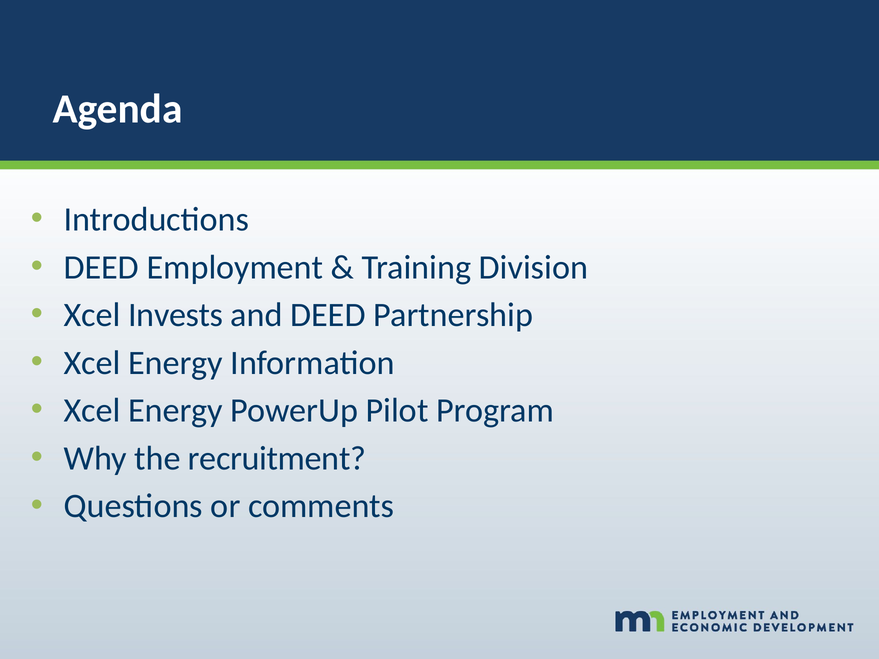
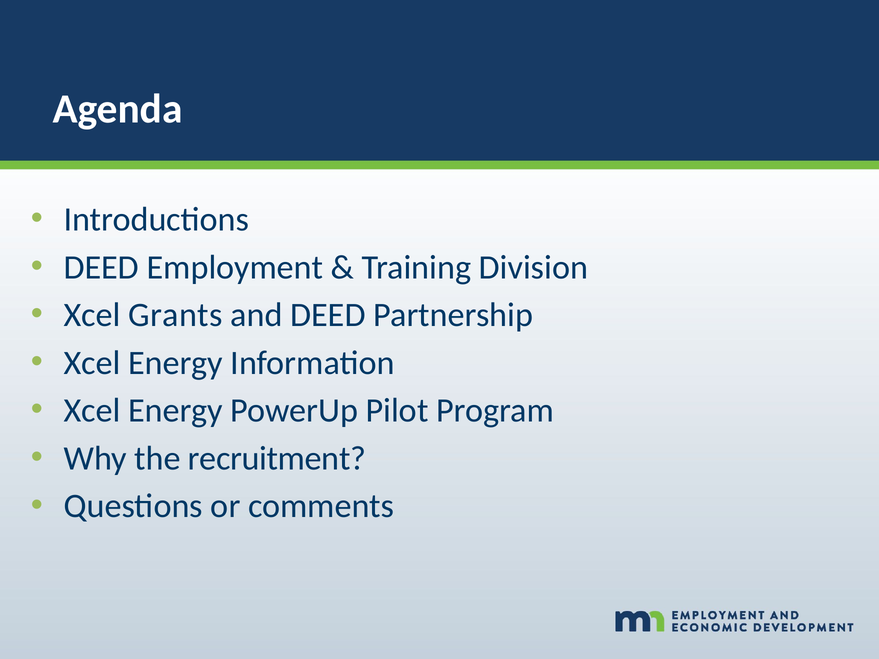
Invests: Invests -> Grants (175, 315)
